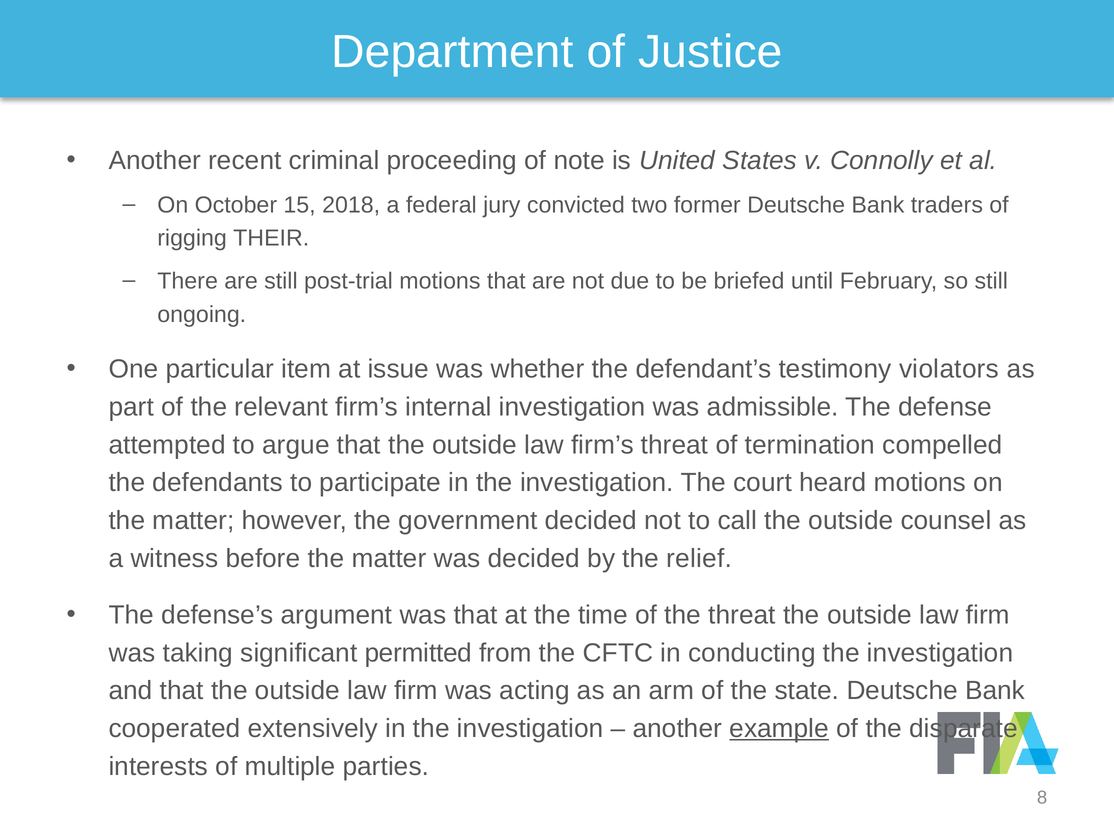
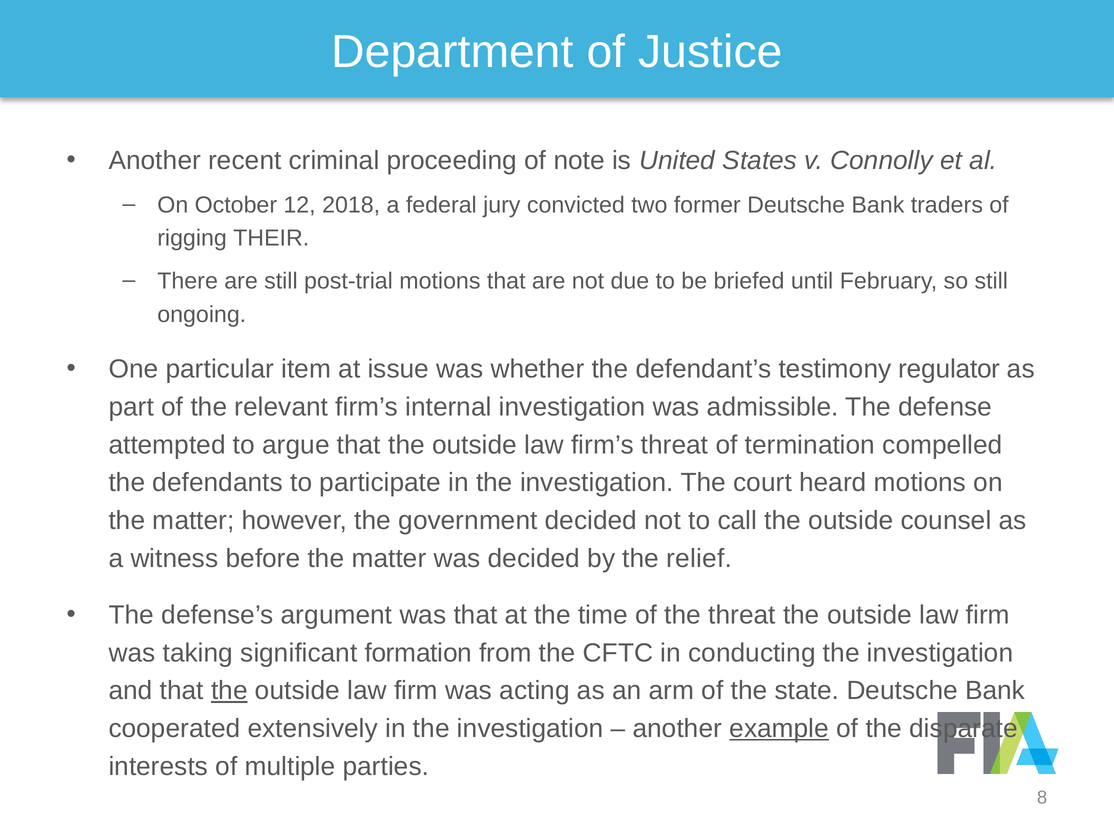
15: 15 -> 12 (300, 205)
violators: violators -> regulator (949, 369)
permitted: permitted -> formation (418, 653)
the underline: none -> present (229, 691)
